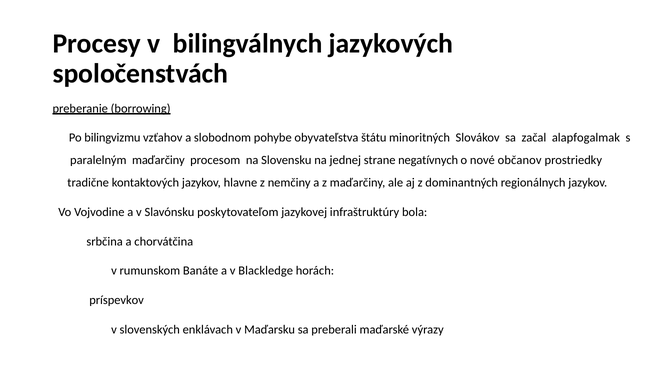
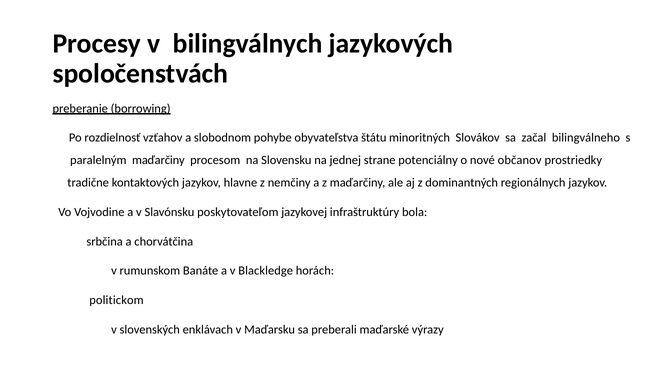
bilingvizmu: bilingvizmu -> rozdielnosť (112, 138)
alapfogalmak: alapfogalmak -> bilingválneho (586, 138)
negatívnych: negatívnych -> potenciálny (428, 160)
príspevkov: príspevkov -> politickom (116, 300)
